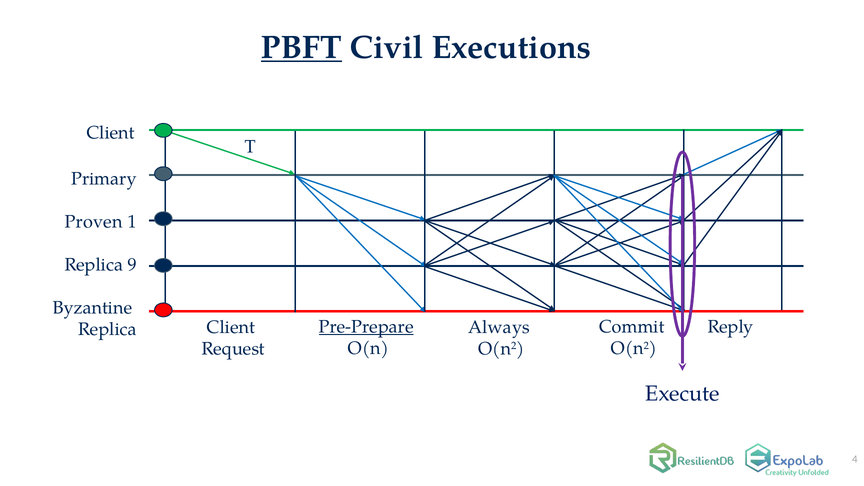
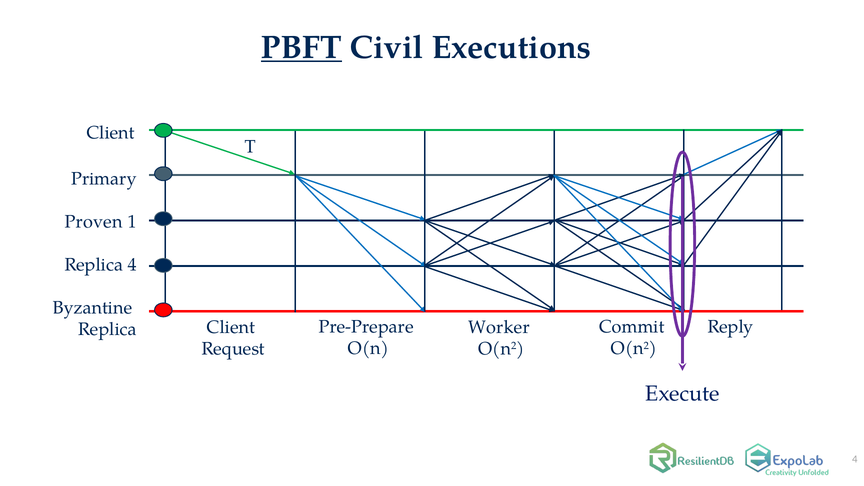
Replica 9: 9 -> 4 (132, 265)
Pre-Prepare underline: present -> none (366, 327)
Always: Always -> Worker (499, 327)
